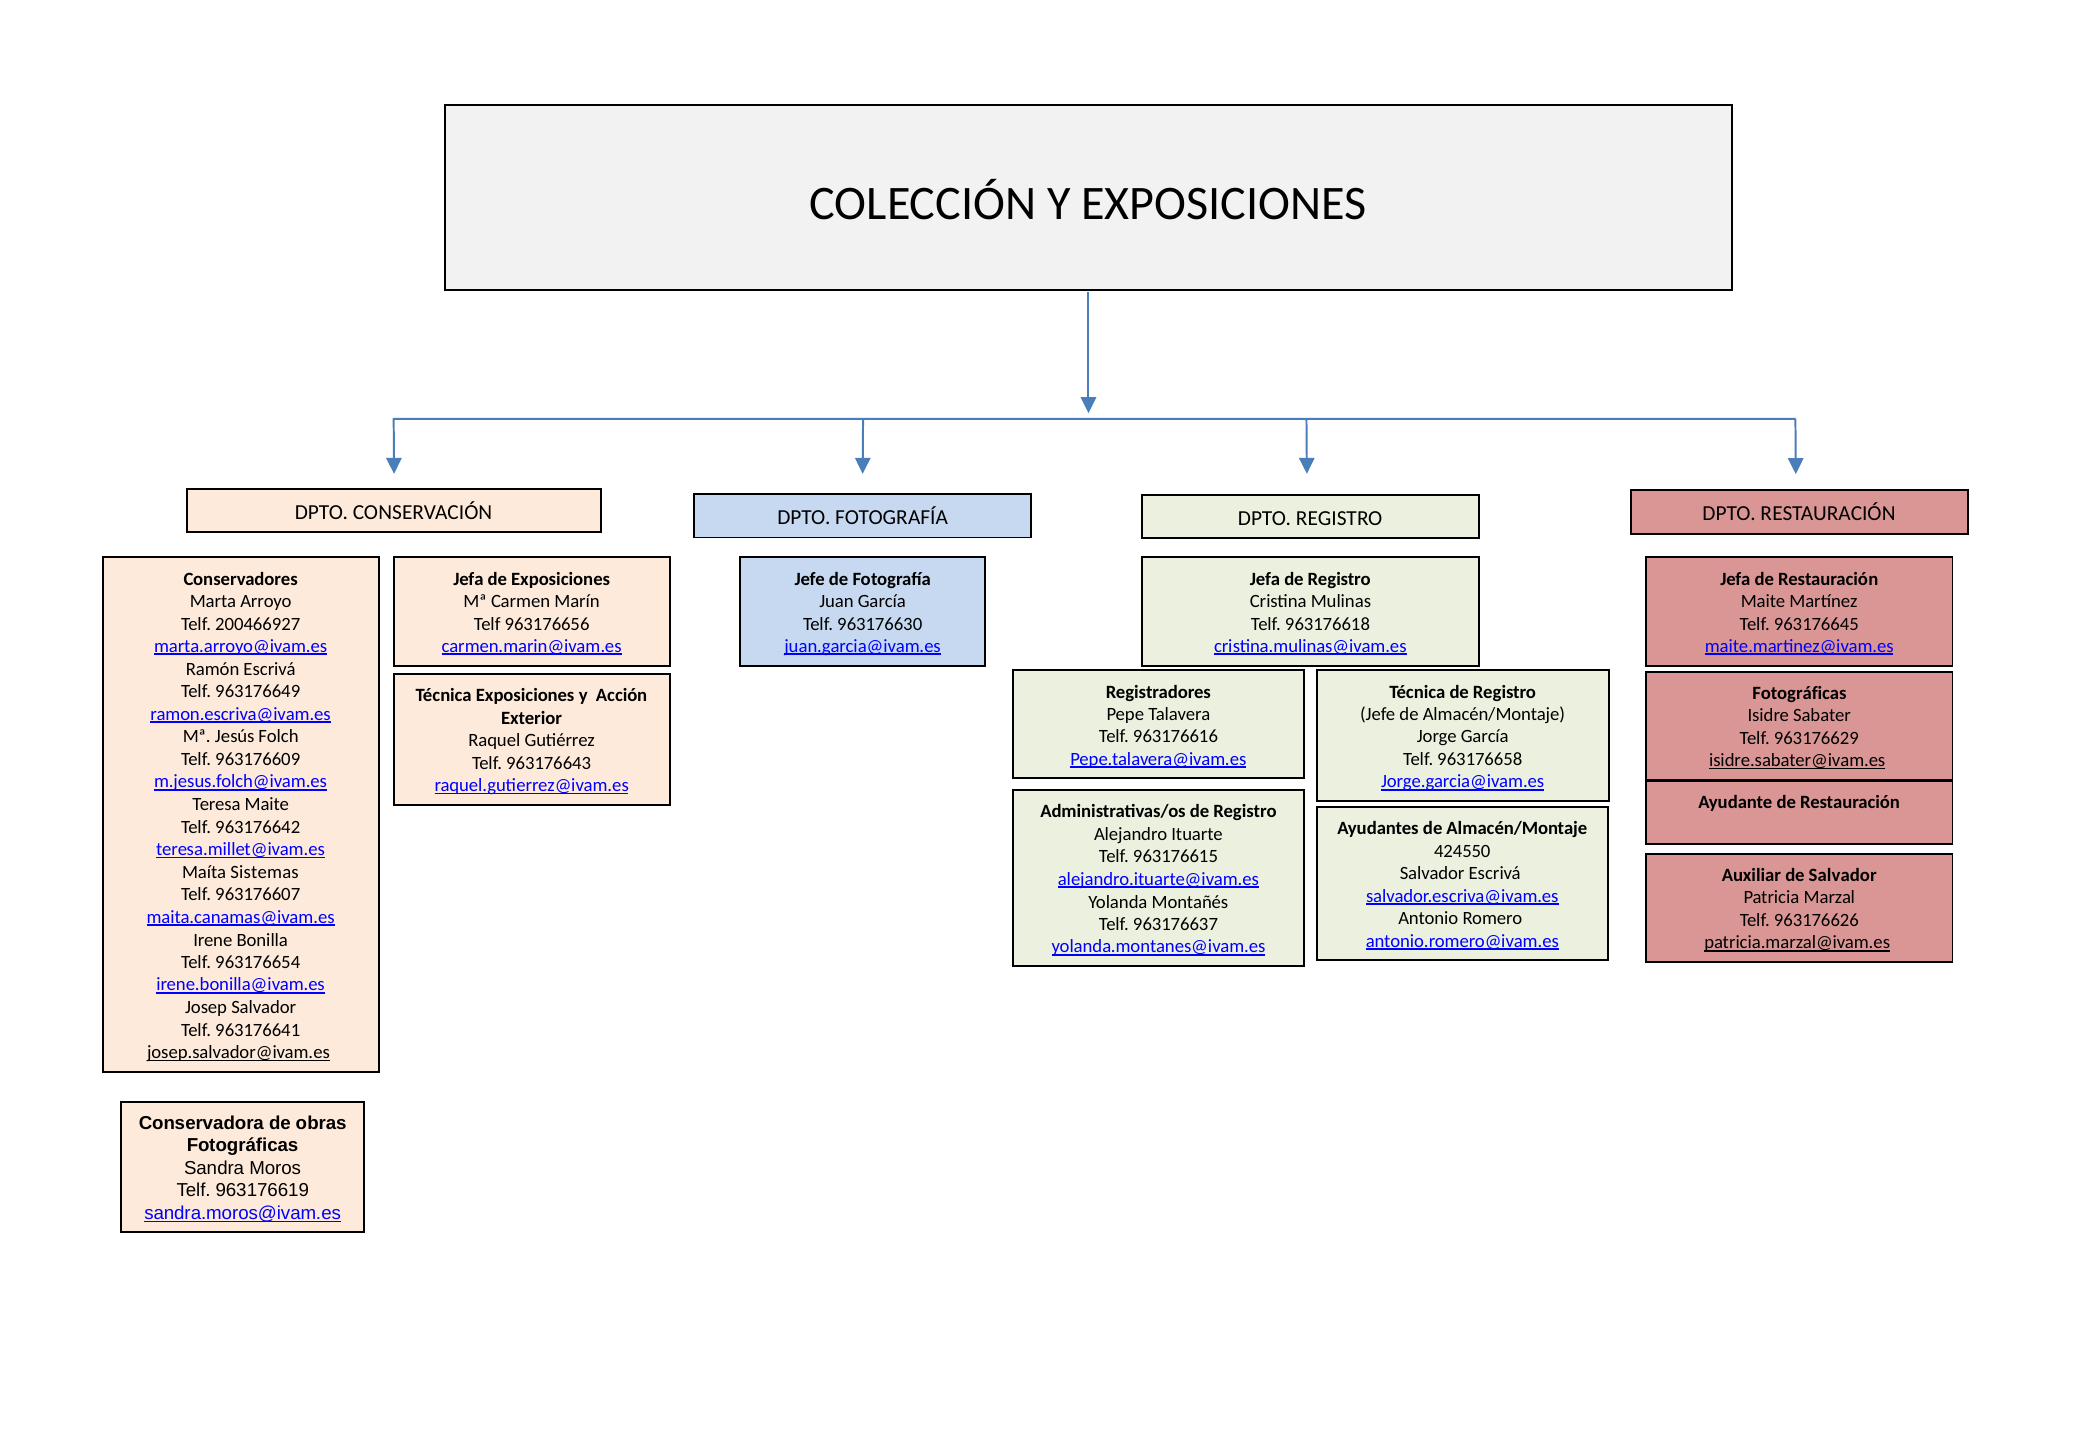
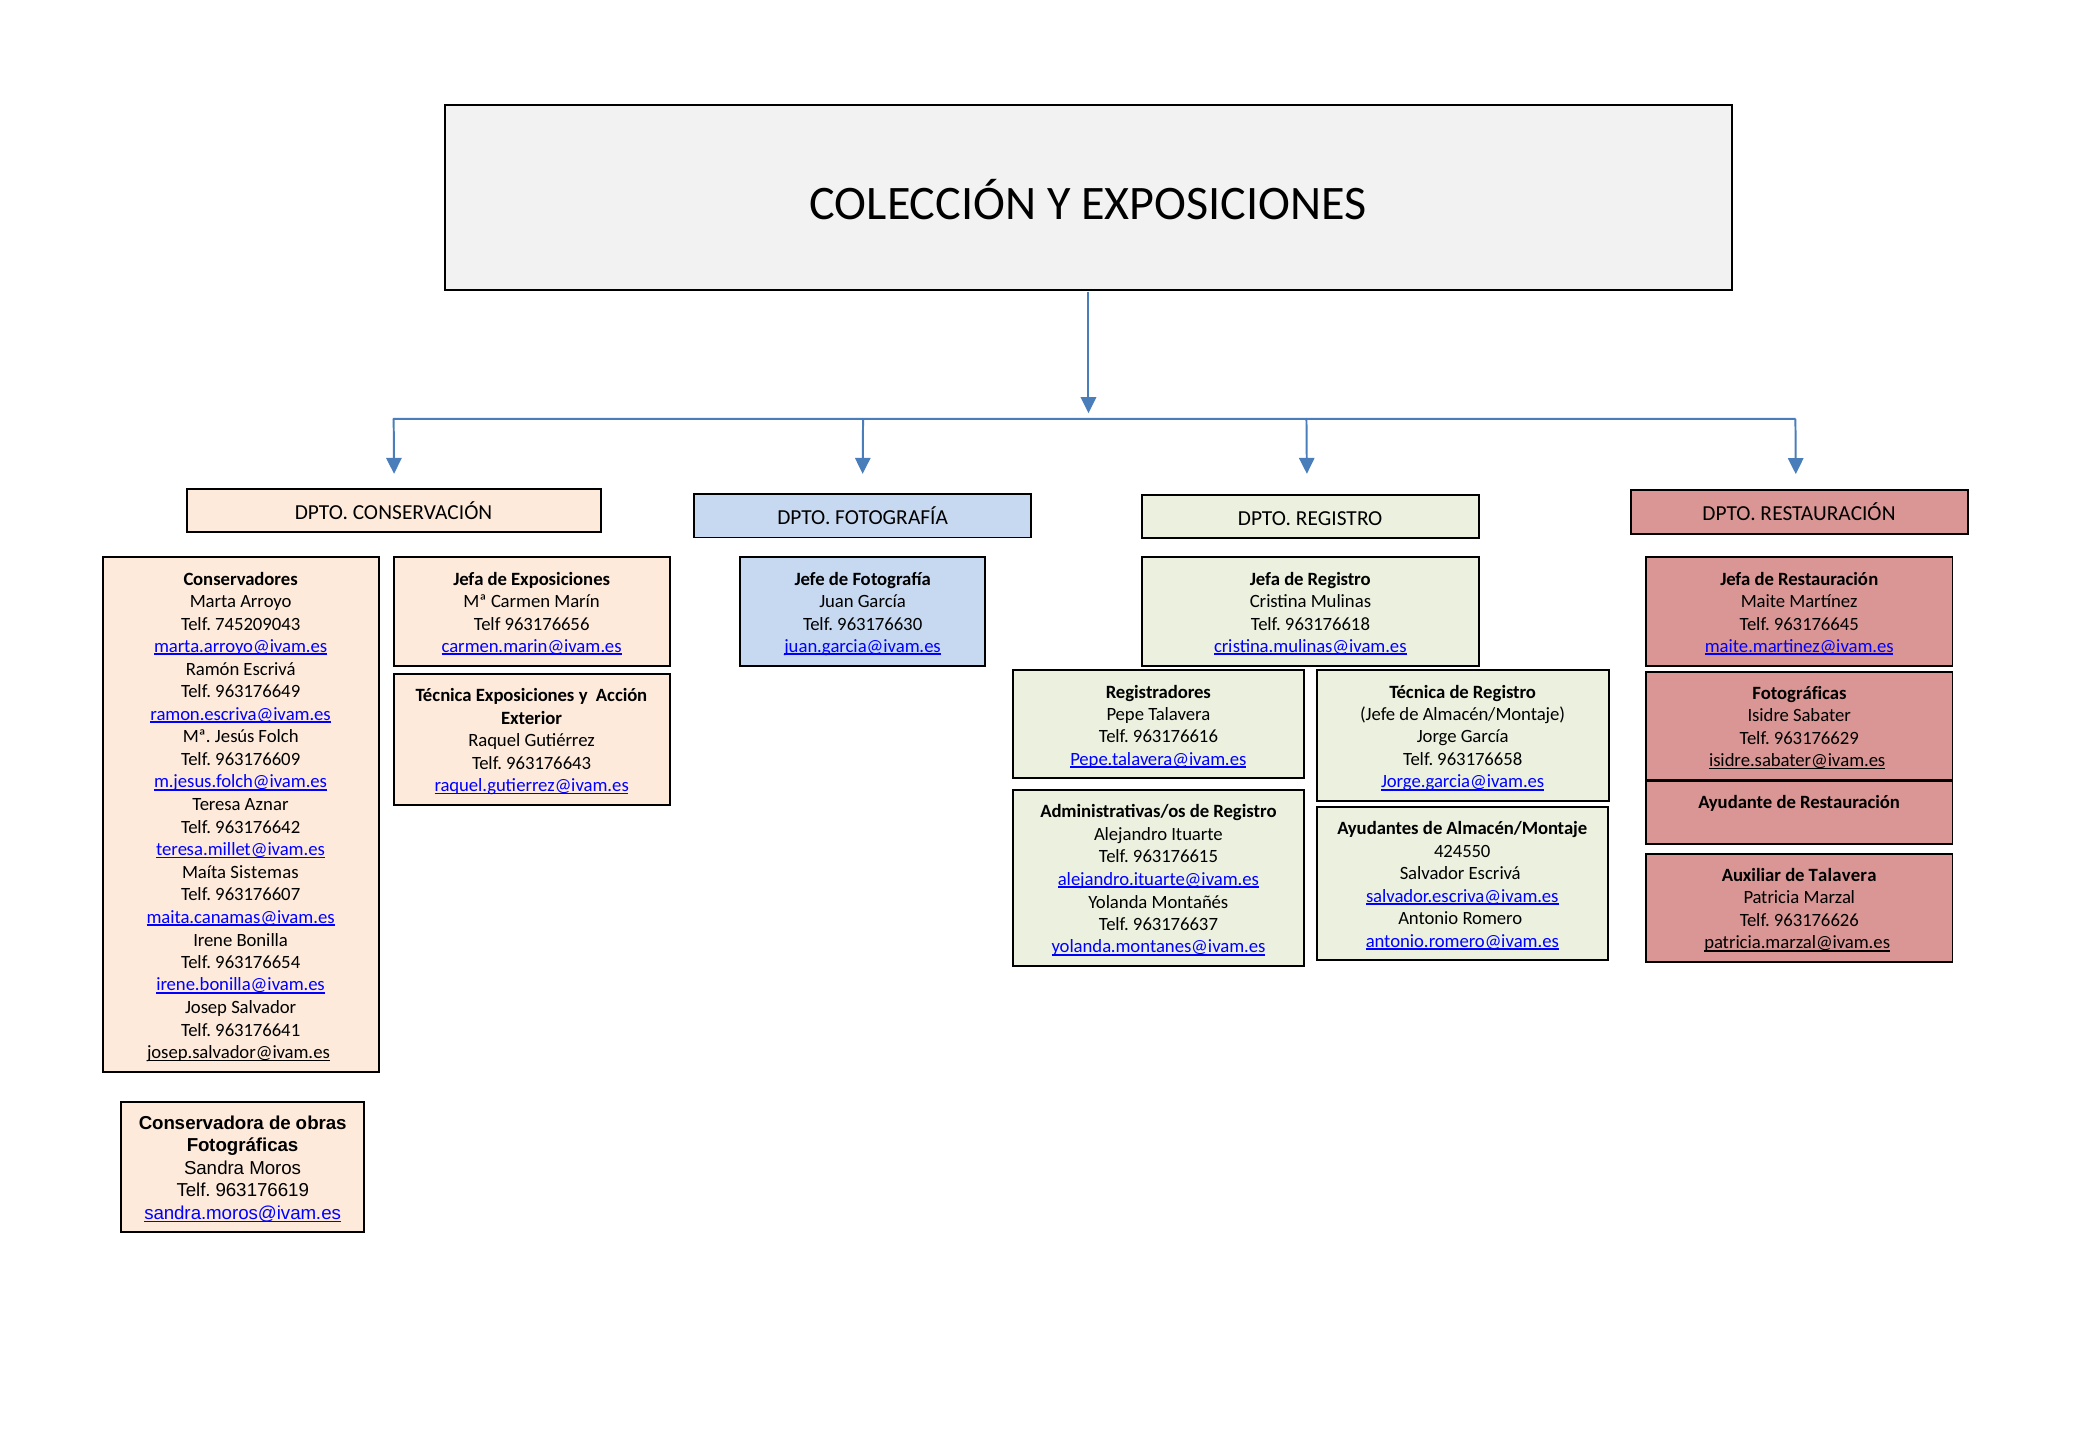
200466927: 200466927 -> 745209043 (258, 624)
Teresa Maite: Maite -> Aznar (267, 805)
de Salvador: Salvador -> Talavera (1843, 875)
